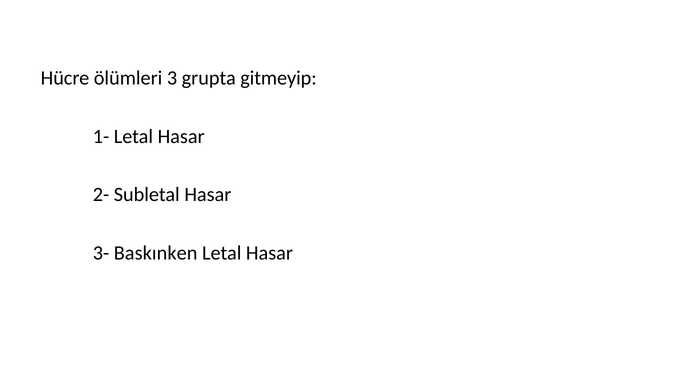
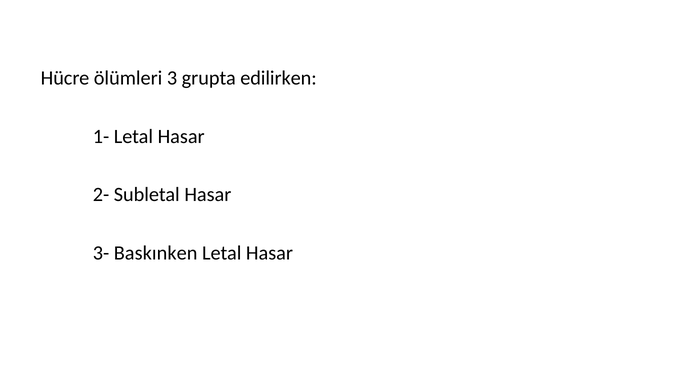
gitmeyip: gitmeyip -> edilirken (278, 78)
